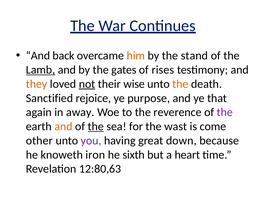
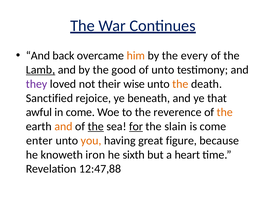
stand: stand -> every (194, 56)
gates: gates -> good (124, 70)
of rises: rises -> unto (163, 70)
they colour: orange -> purple (37, 84)
not underline: present -> none (87, 84)
purpose: purpose -> beneath (149, 98)
again: again -> awful (39, 113)
in away: away -> come (80, 113)
the colour: purple -> orange (225, 113)
for underline: none -> present (136, 127)
wast: wast -> slain (176, 127)
other: other -> enter (39, 141)
you colour: purple -> orange (91, 141)
down: down -> figure (181, 141)
12:80,63: 12:80,63 -> 12:47,88 (100, 169)
